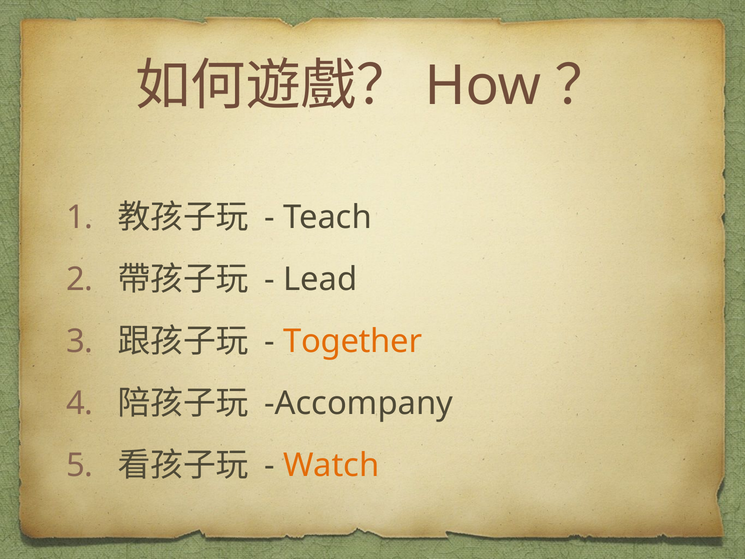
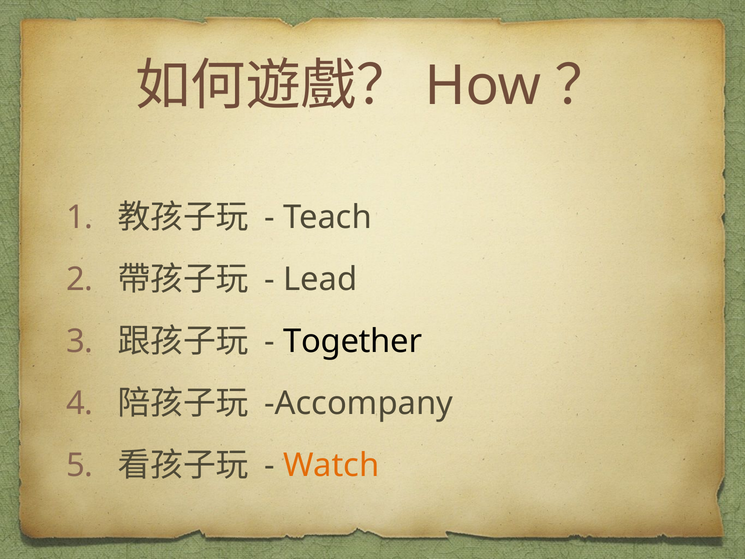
Together colour: orange -> black (353, 341)
